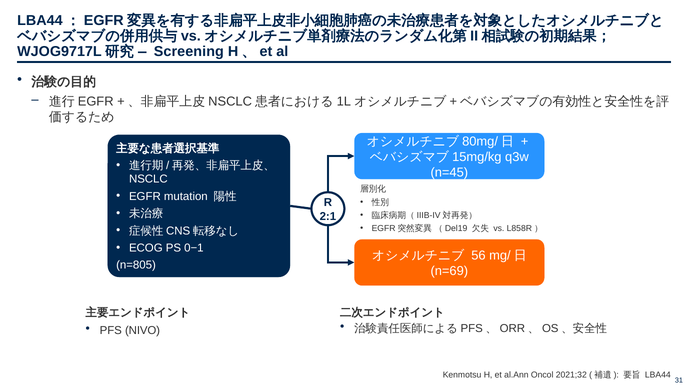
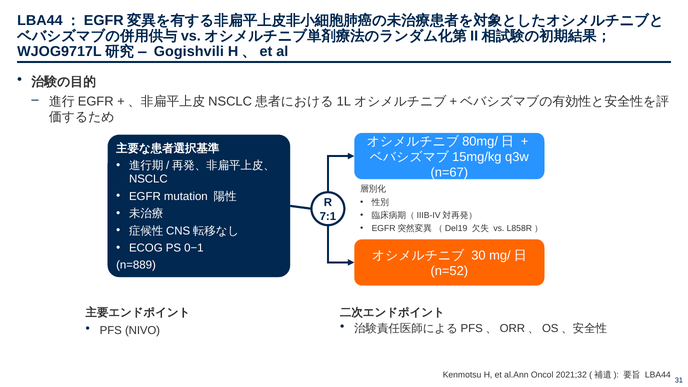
Screening: Screening -> Gogishvili (189, 51)
n=45: n=45 -> n=67 (449, 172)
2:1: 2:1 -> 7:1 (328, 216)
56: 56 -> 30 (478, 256)
n=805: n=805 -> n=889 (136, 265)
n=69: n=69 -> n=52 (449, 271)
